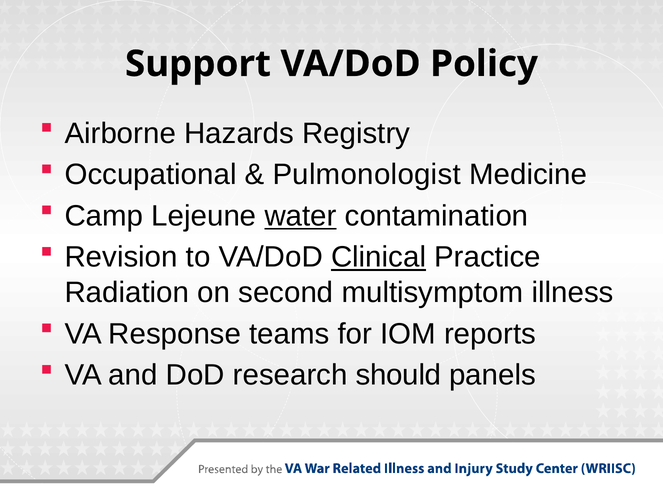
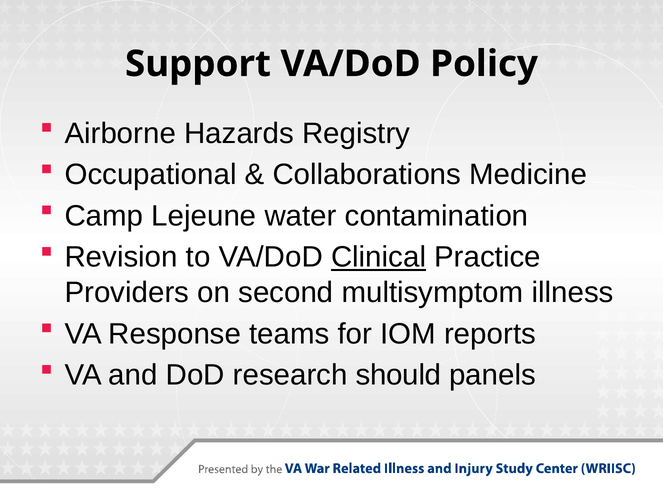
Pulmonologist: Pulmonologist -> Collaborations (367, 175)
water underline: present -> none (301, 216)
Radiation: Radiation -> Providers (127, 293)
